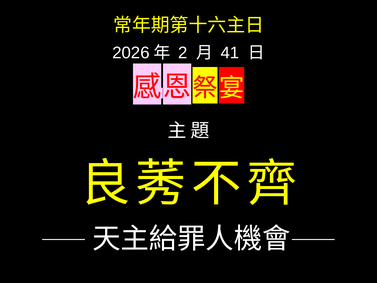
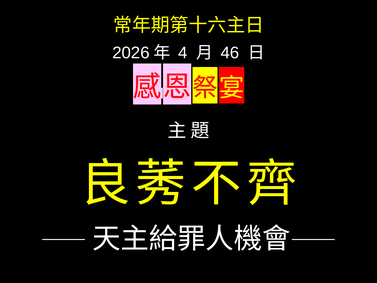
2: 2 -> 4 (183, 53)
41: 41 -> 46 (230, 53)
